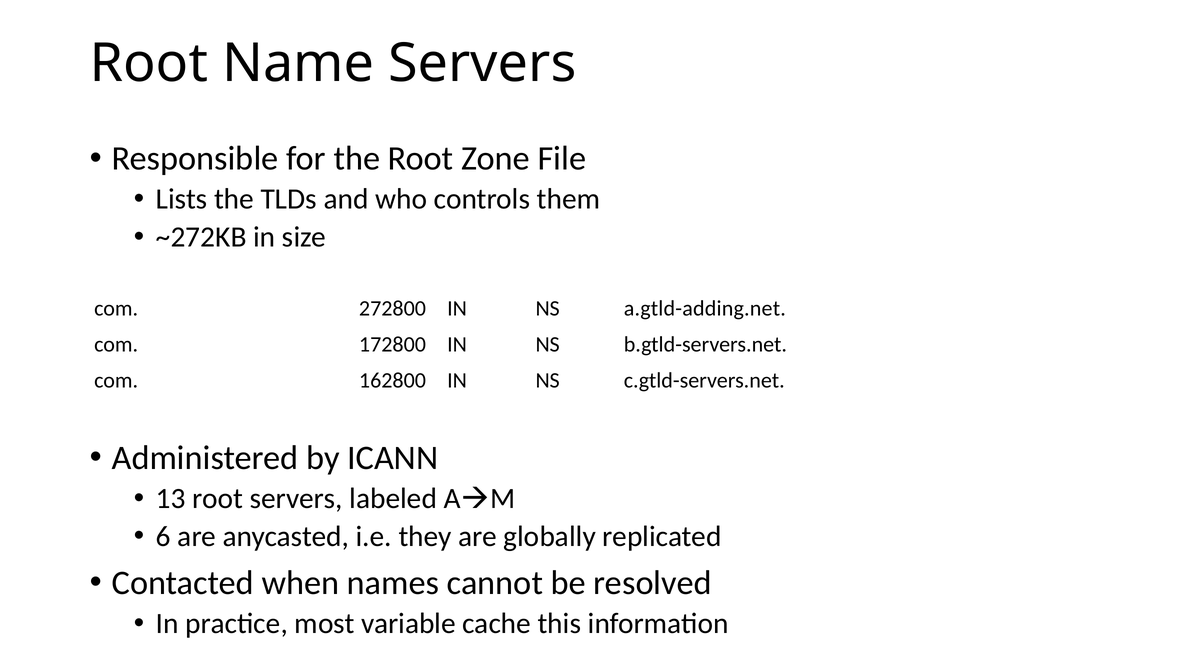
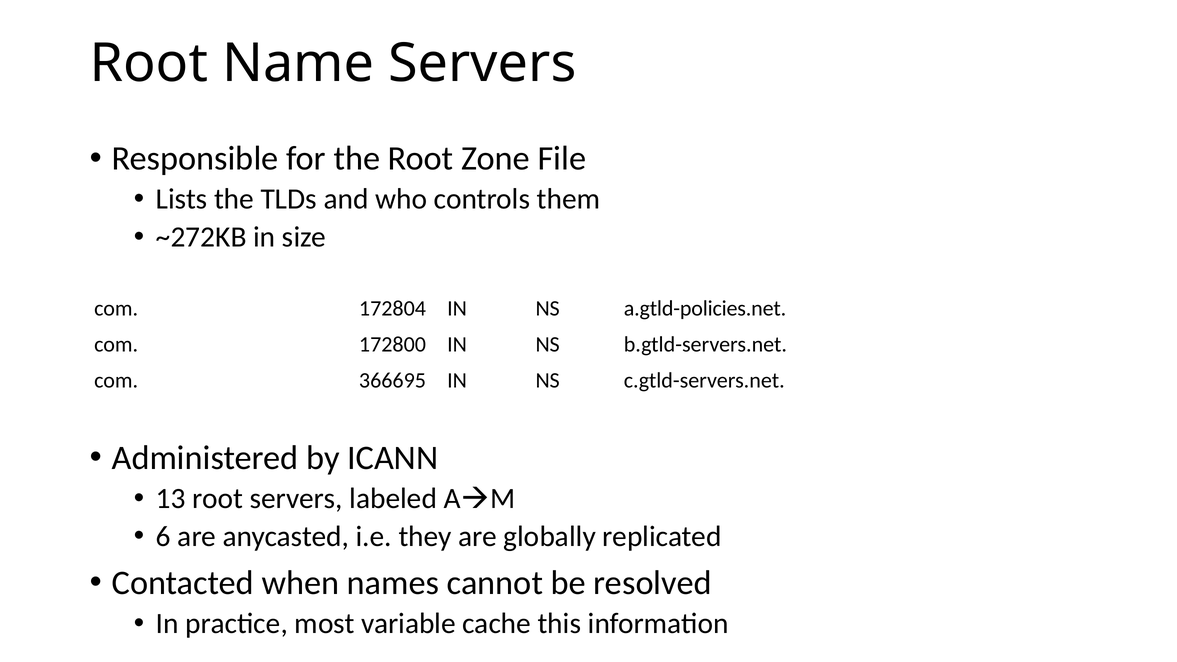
272800: 272800 -> 172804 (392, 308)
a.gtld-adding.net: a.gtld-adding.net -> a.gtld-policies.net (705, 308)
162800: 162800 -> 366695 (392, 381)
